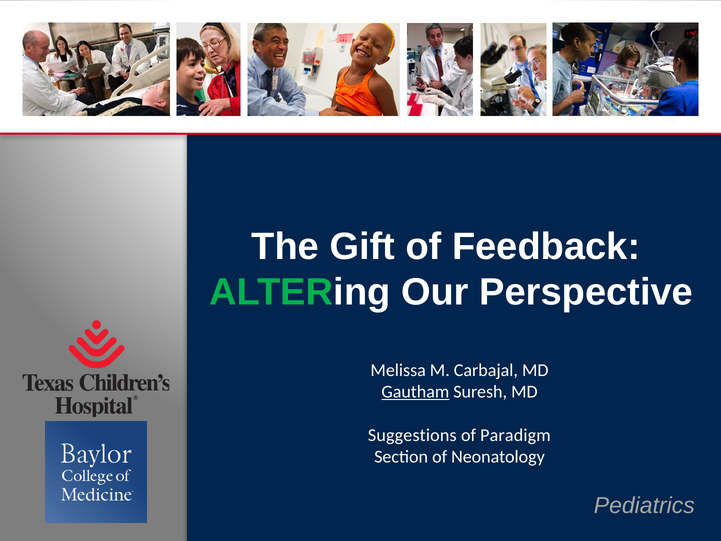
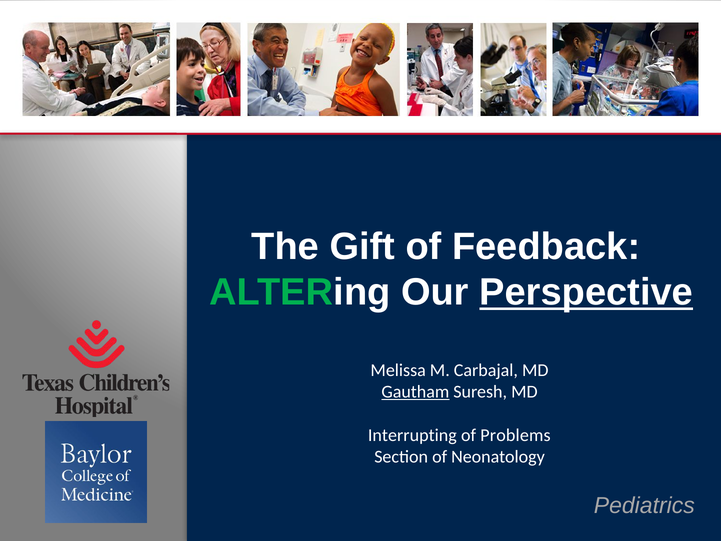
Perspective underline: none -> present (586, 292)
Suggestions: Suggestions -> Interrupting (412, 435)
Paradigm: Paradigm -> Problems (515, 435)
